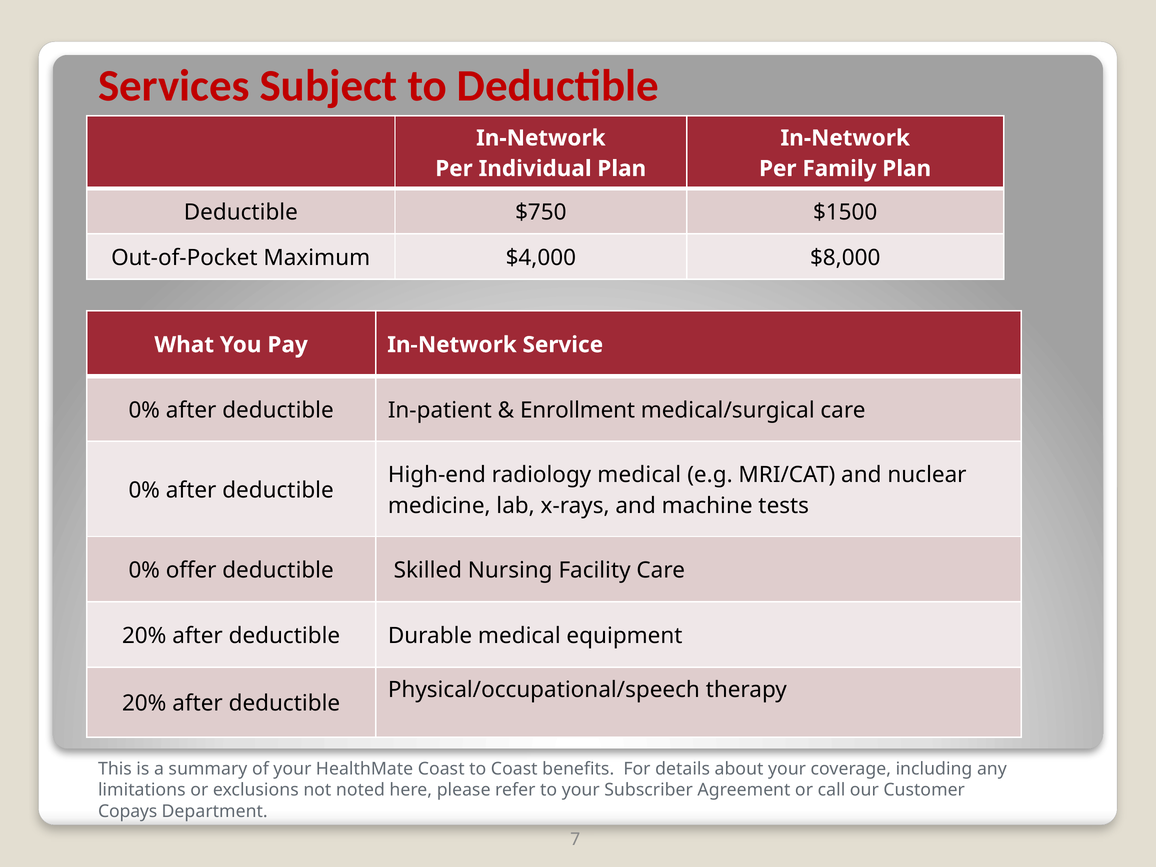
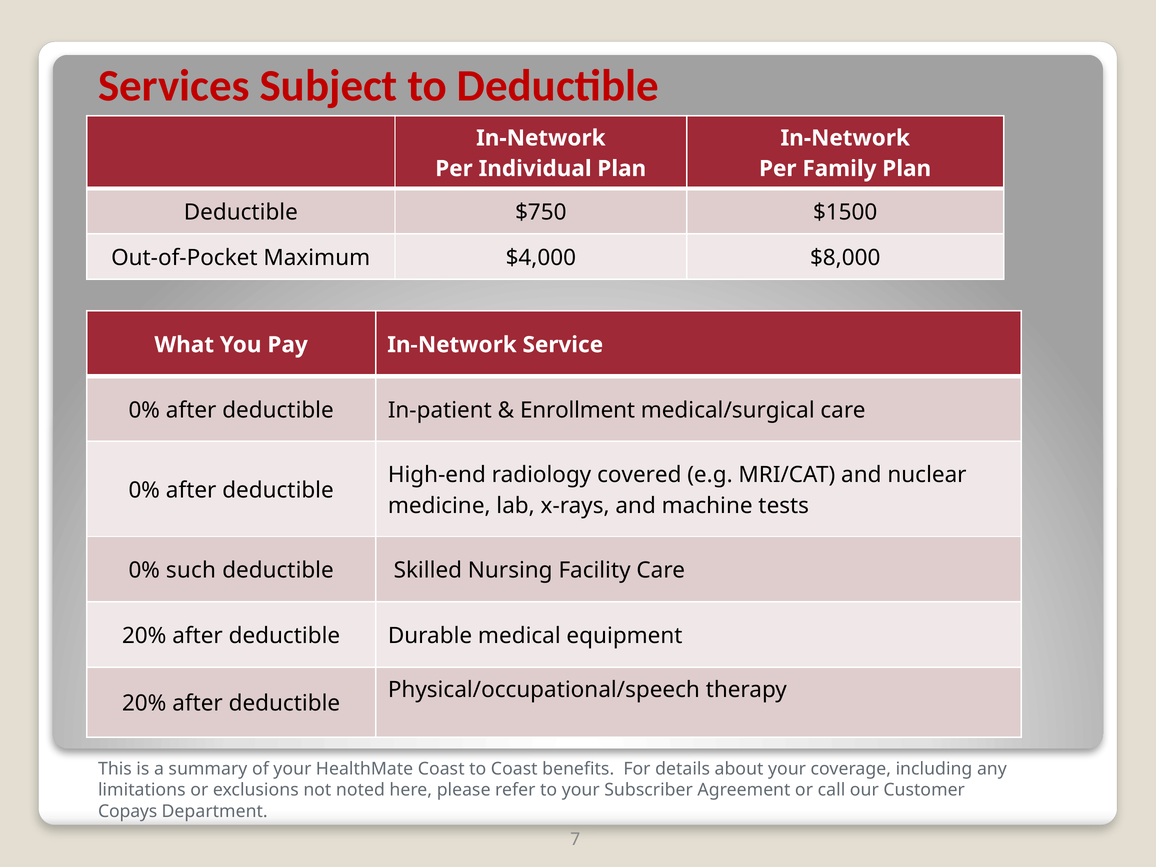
radiology medical: medical -> covered (639, 475)
offer: offer -> such (191, 570)
